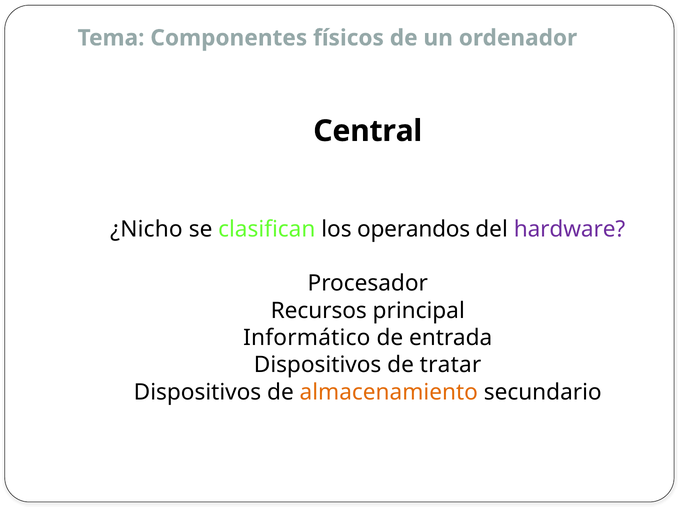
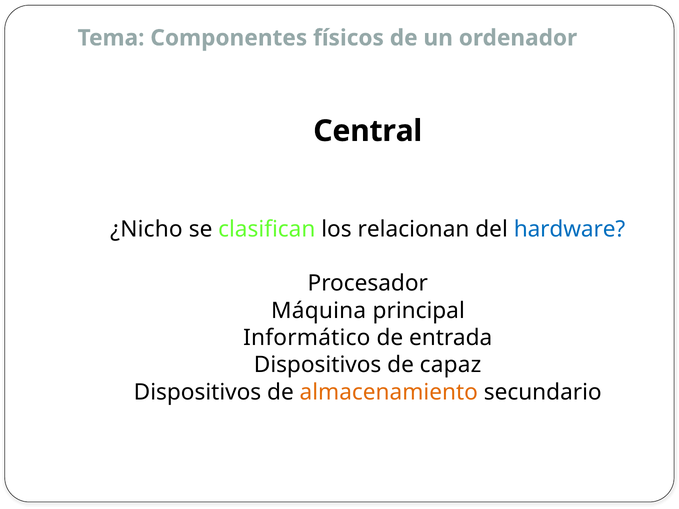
operandos: operandos -> relacionan (413, 229)
hardware colour: purple -> blue (570, 229)
Recursos: Recursos -> Máquina (319, 311)
tratar: tratar -> capaz (451, 365)
